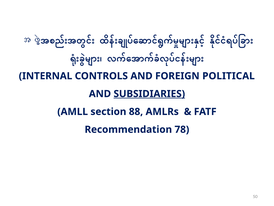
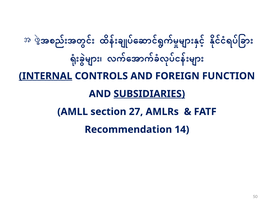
INTERNAL underline: none -> present (46, 76)
POLITICAL: POLITICAL -> FUNCTION (229, 76)
88: 88 -> 27 (136, 111)
78: 78 -> 14 (182, 129)
